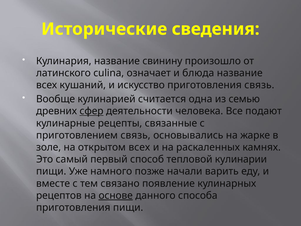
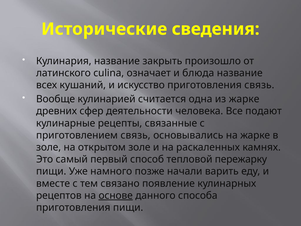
свинину: свинину -> закрыть (162, 61)
из семью: семью -> жарке (244, 99)
сфер underline: present -> none (91, 111)
открытом всех: всех -> золе (139, 147)
кулинарии: кулинарии -> пережарку (241, 159)
